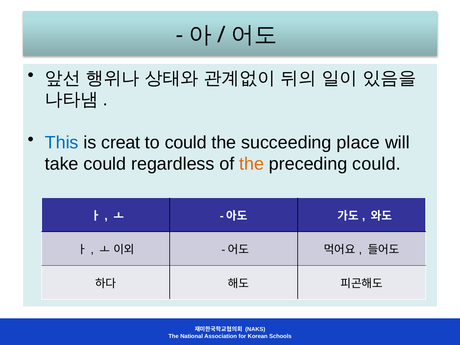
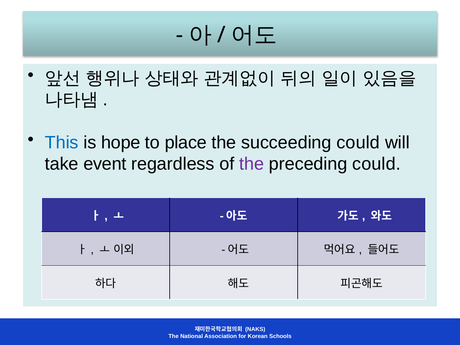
creat: creat -> hope (121, 143)
to could: could -> place (186, 143)
succeeding place: place -> could (358, 143)
take could: could -> event (105, 164)
the colour: orange -> purple (252, 164)
